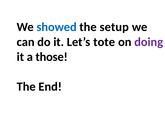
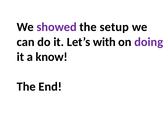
showed colour: blue -> purple (57, 27)
tote: tote -> with (104, 42)
those: those -> know (52, 57)
